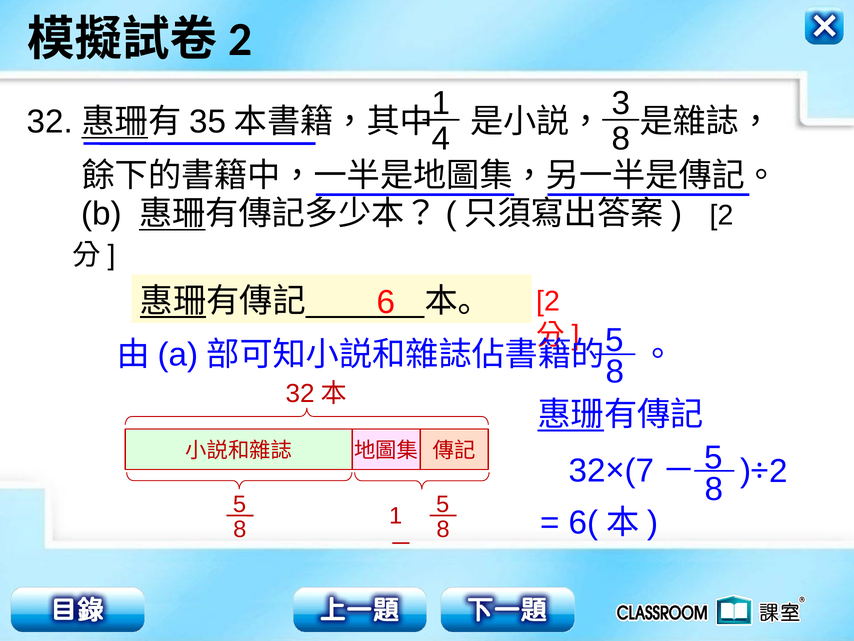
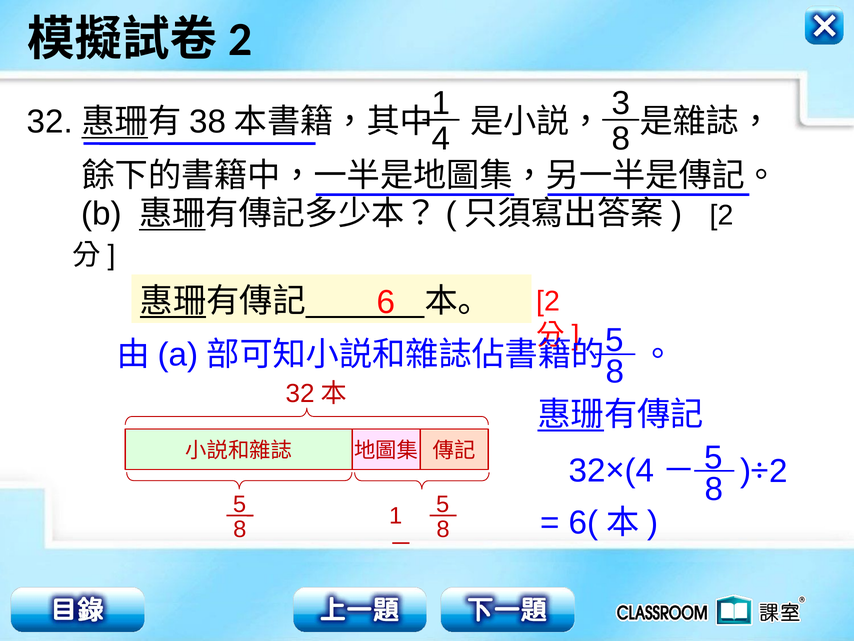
35: 35 -> 38 (208, 122)
7: 7 -> 4 (639, 471)
